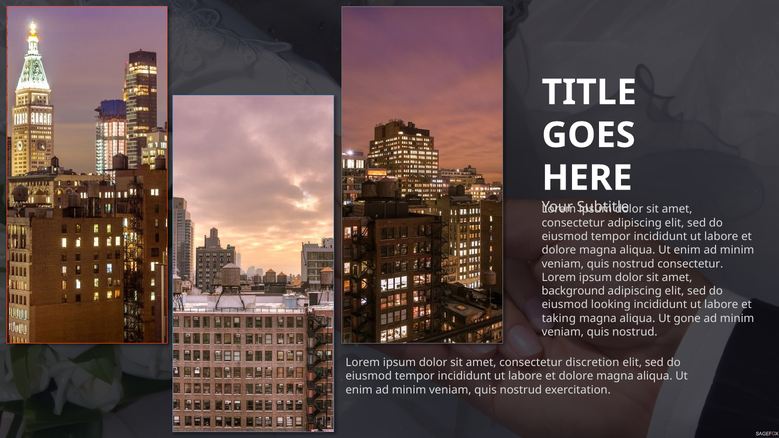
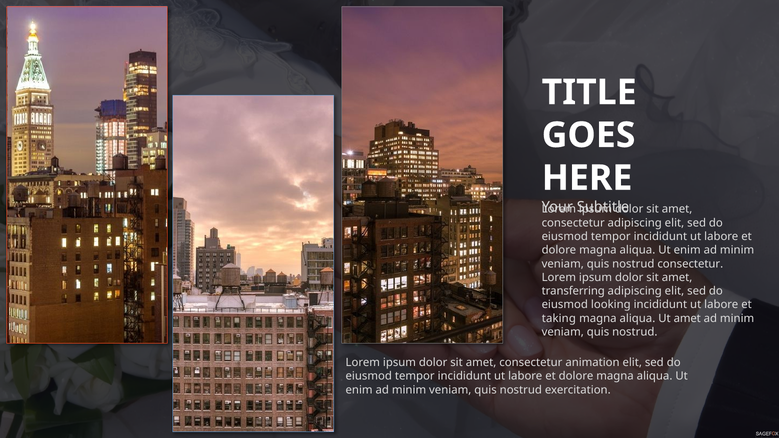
background: background -> transferring (573, 291)
Ut gone: gone -> amet (687, 318)
discretion: discretion -> animation (592, 363)
